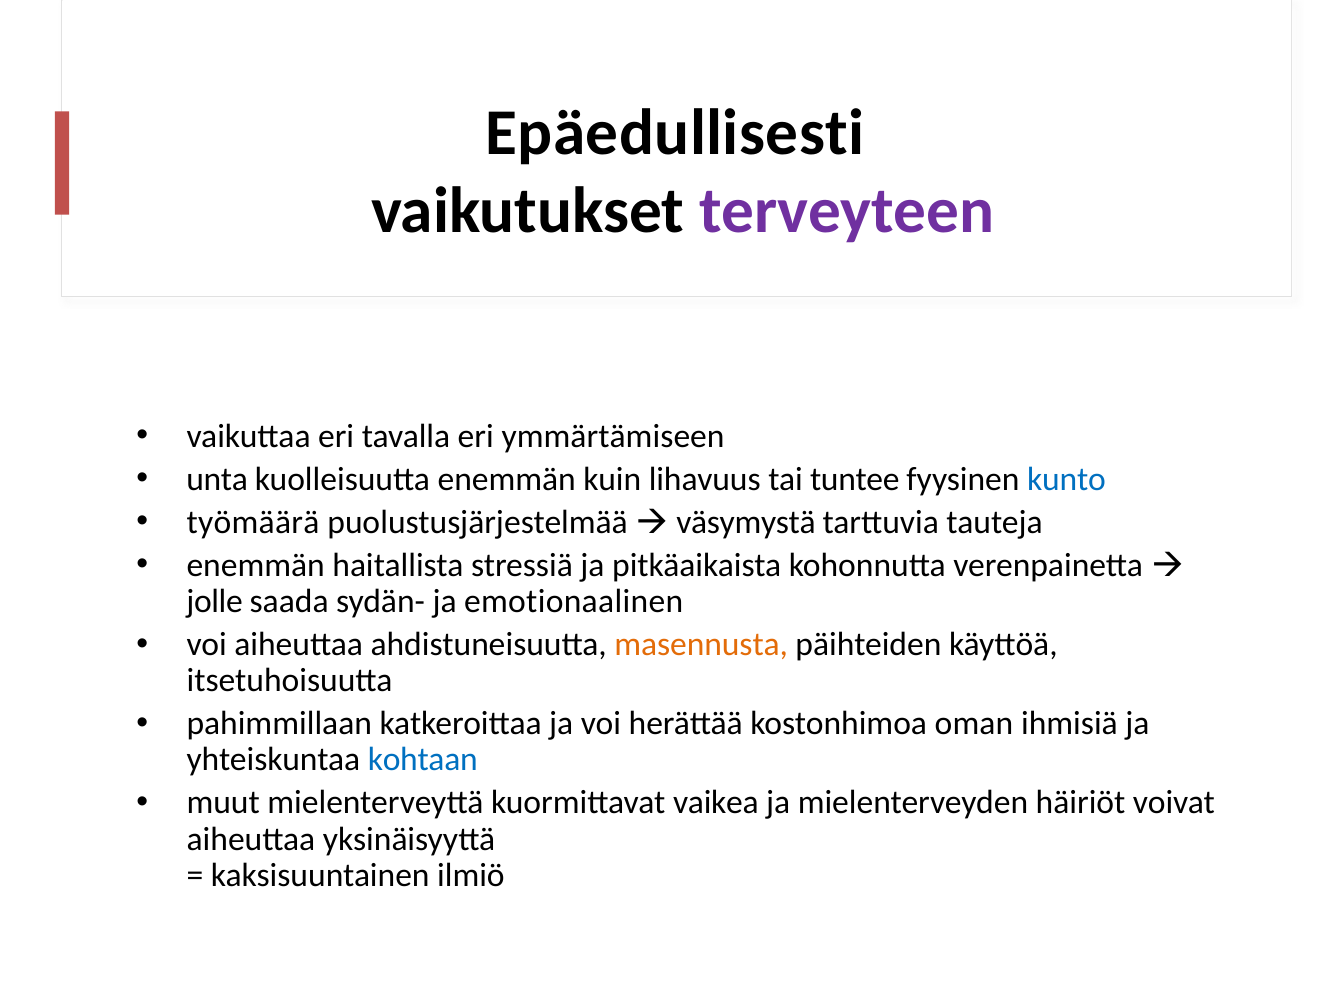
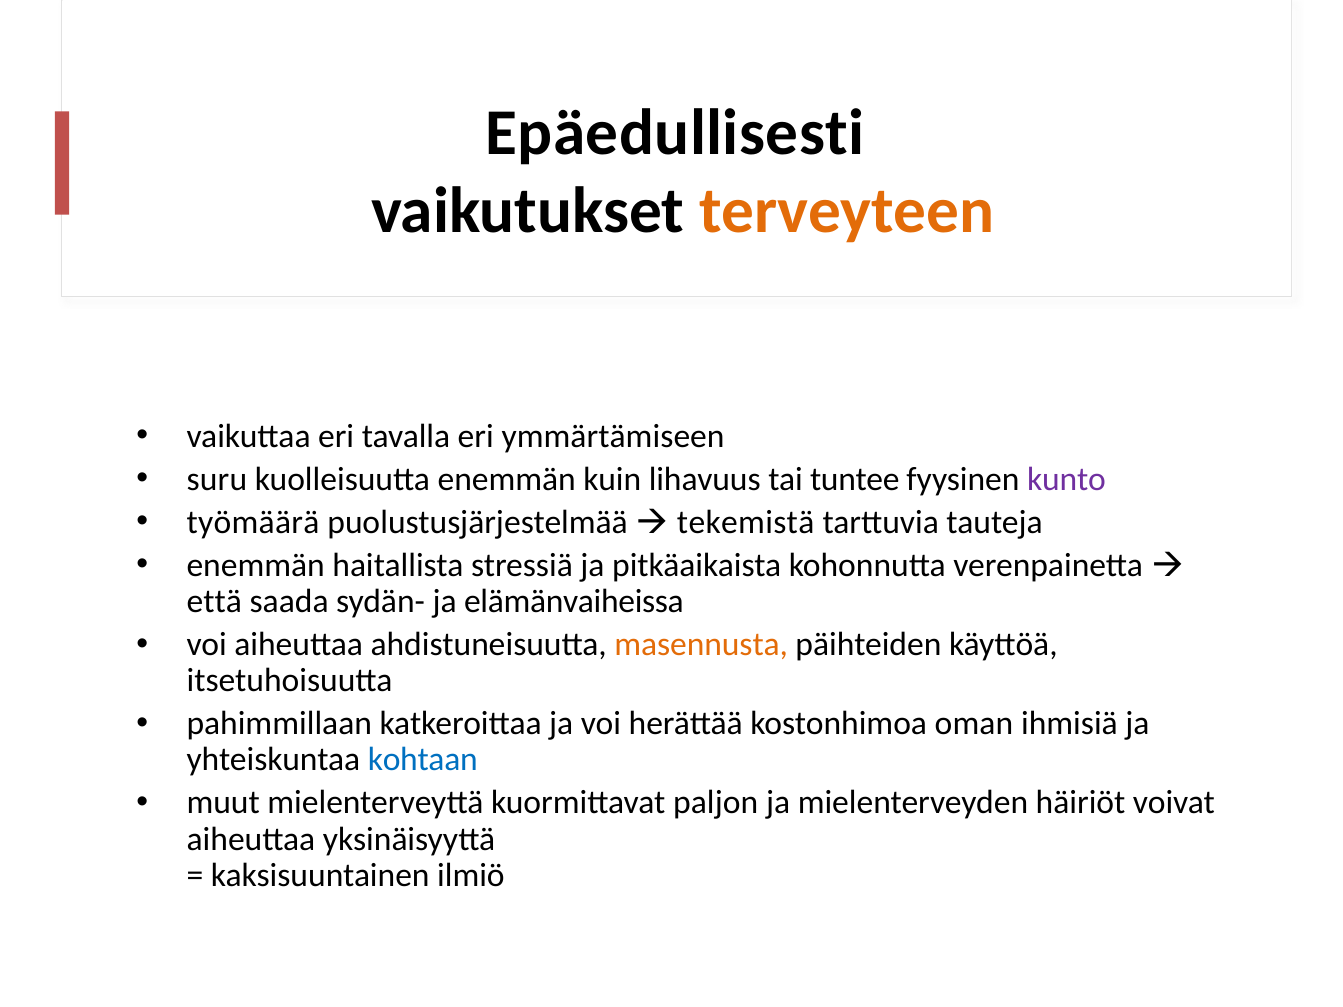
terveyteen colour: purple -> orange (847, 211)
unta: unta -> suru (217, 479)
kunto colour: blue -> purple (1067, 479)
väsymystä: väsymystä -> tekemistä (746, 522)
jolle: jolle -> että (214, 601)
emotionaalinen: emotionaalinen -> elämänvaiheissa (574, 601)
vaikea: vaikea -> paljon (716, 803)
